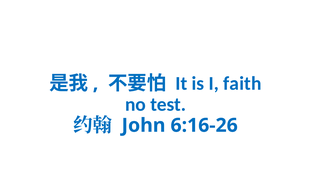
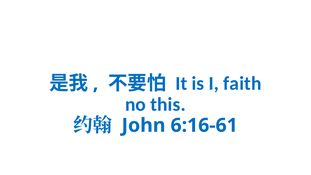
test: test -> this (168, 104)
6:16-26: 6:16-26 -> 6:16-61 (204, 125)
